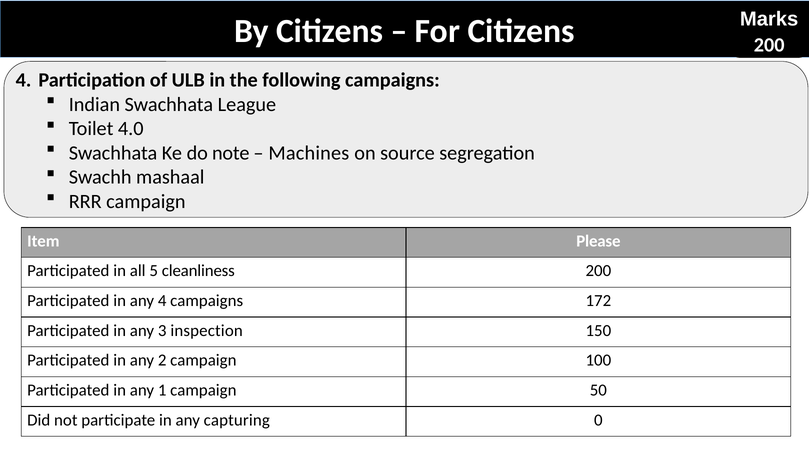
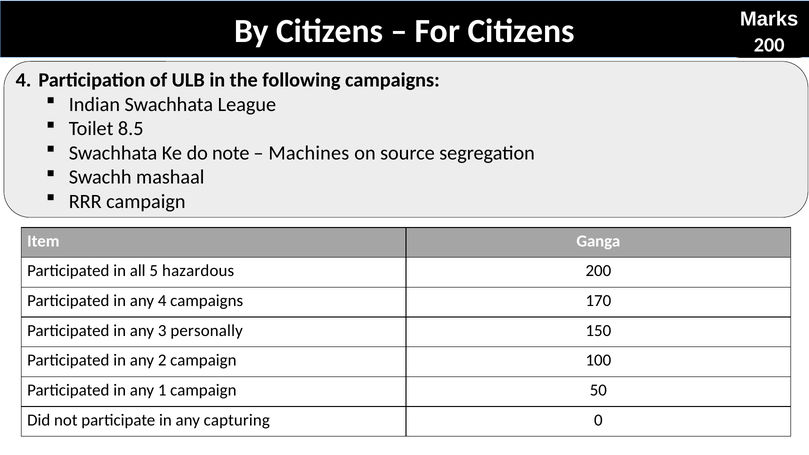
4.0: 4.0 -> 8.5 (131, 129)
Please: Please -> Ganga (598, 241)
cleanliness: cleanliness -> hazardous (198, 271)
172: 172 -> 170 (598, 301)
inspection: inspection -> personally (207, 331)
